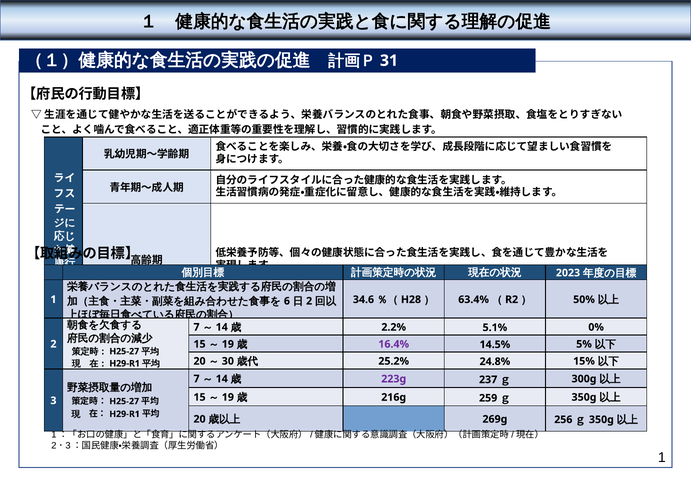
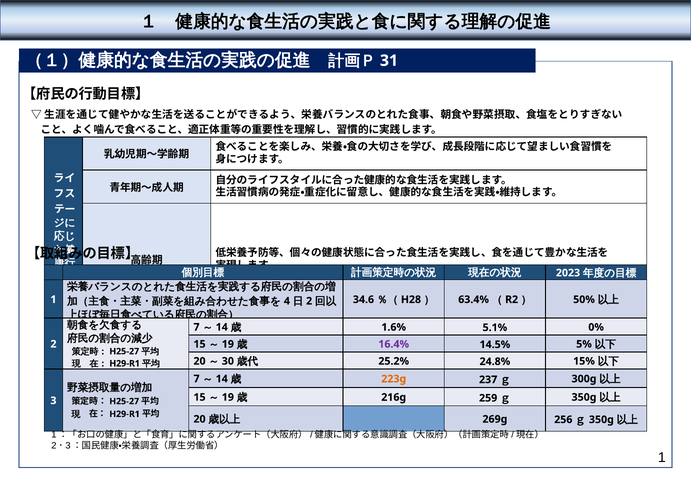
6: 6 -> 4 (287, 301)
2.2%: 2.2% -> 1.6% (394, 327)
223g colour: purple -> orange (394, 379)
